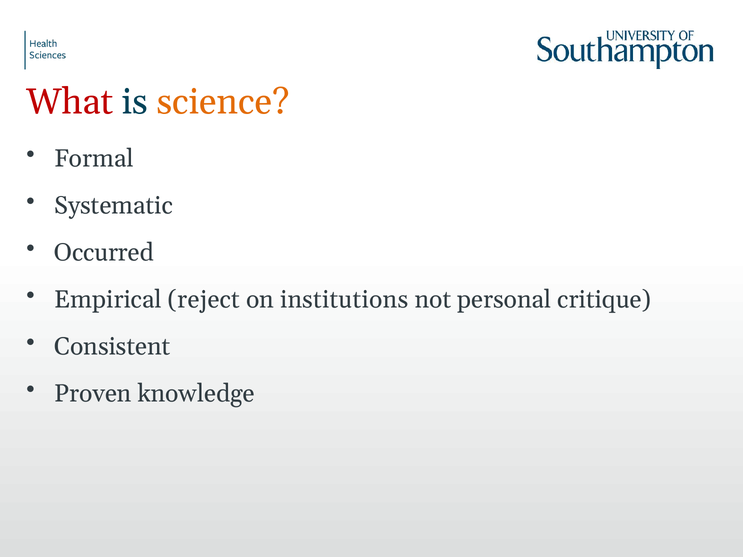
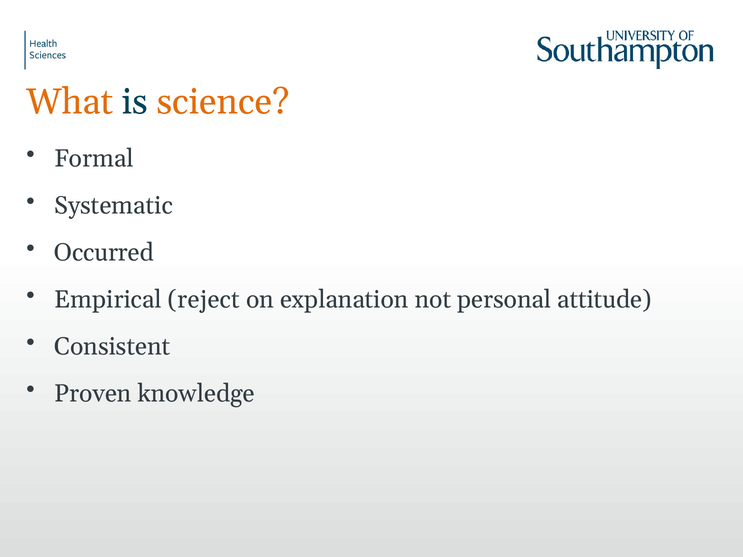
What colour: red -> orange (70, 102)
institutions: institutions -> explanation (344, 300)
critique: critique -> attitude (604, 300)
